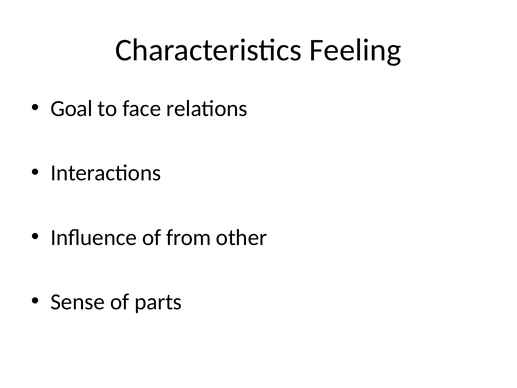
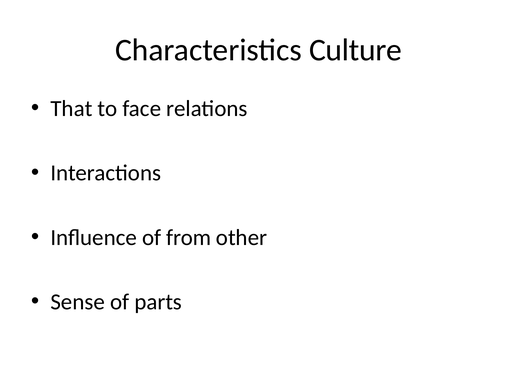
Feeling: Feeling -> Culture (355, 50)
Goal: Goal -> That (71, 108)
